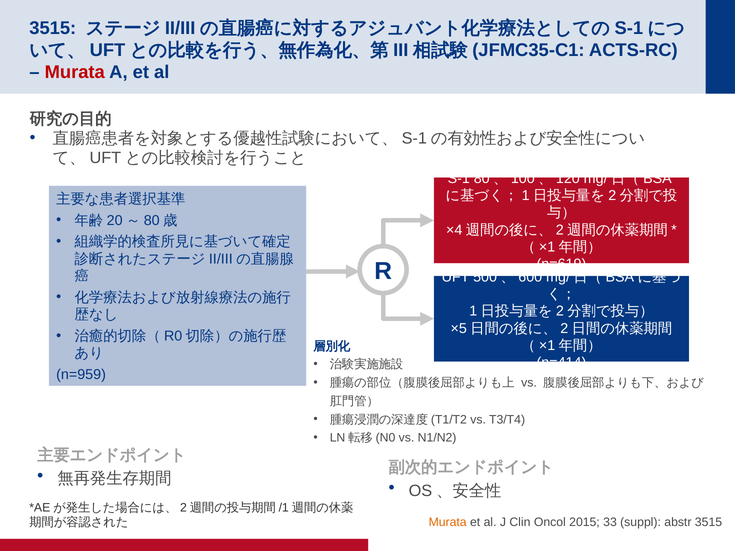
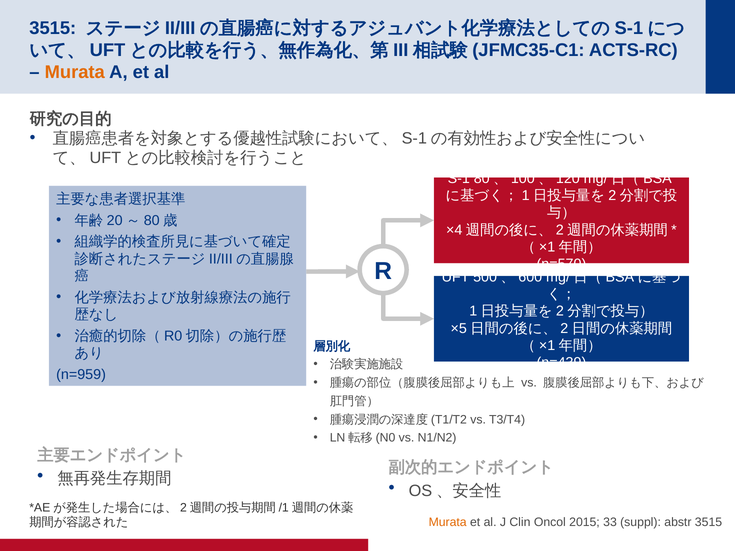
Murata colour: red -> orange (75, 72)
n=619: n=619 -> n=570 (561, 264)
n=414: n=414 -> n=439 (561, 363)
